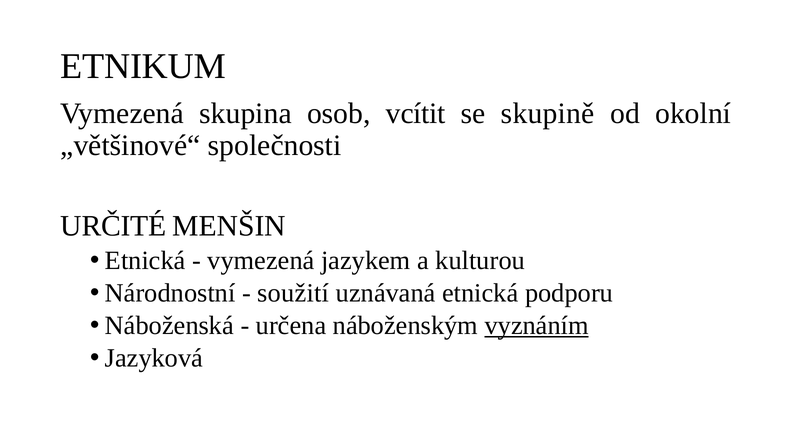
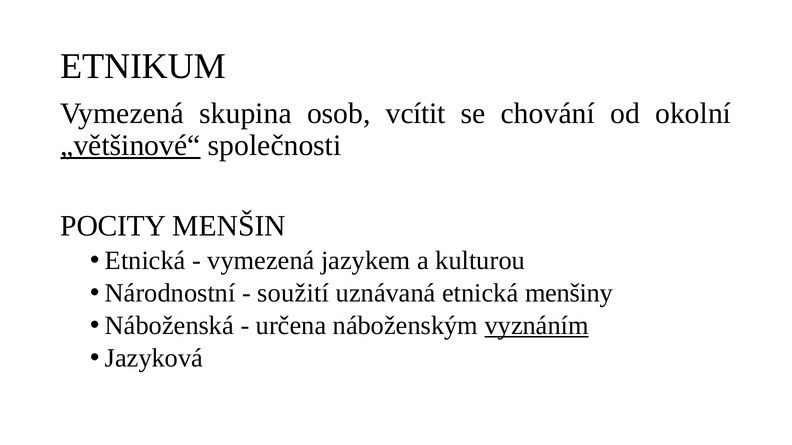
skupině: skupině -> chování (548, 113)
„většinové“ underline: none -> present (130, 146)
URČITÉ: URČITÉ -> POCITY (113, 226)
podporu: podporu -> menšiny (569, 293)
